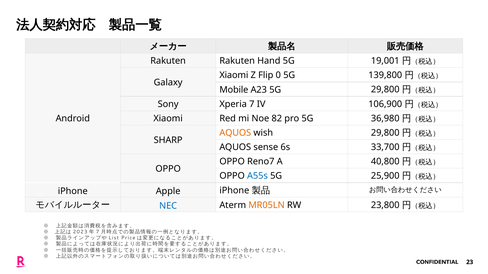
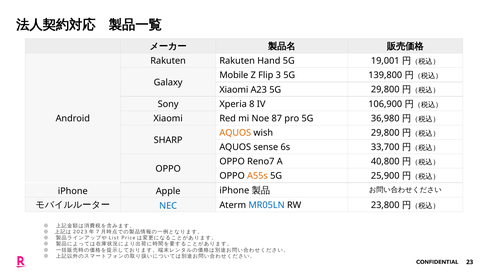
Xiaomi: Xiaomi -> Mobile (234, 75)
0: 0 -> 3 (278, 75)
Mobile: Mobile -> Xiaomi (234, 90)
Xperia 7: 7 -> 8 (252, 104)
82: 82 -> 87 (277, 119)
A55s colour: blue -> orange (257, 176)
MR05LN colour: orange -> blue (267, 205)
